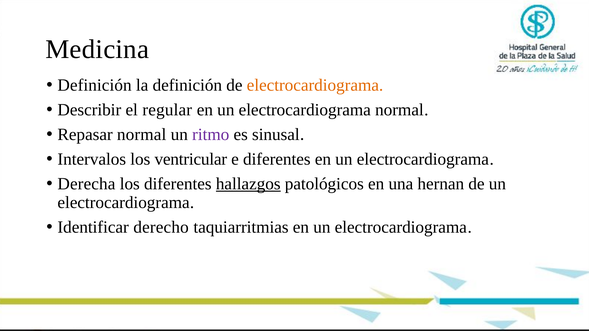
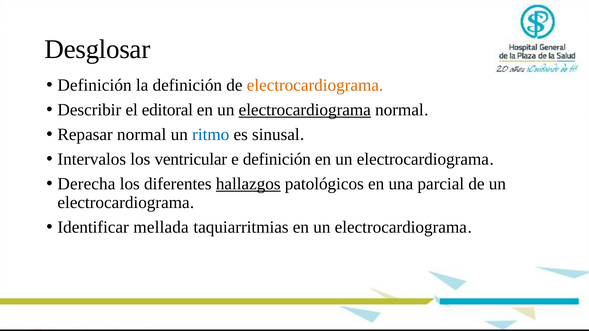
Medicina: Medicina -> Desglosar (97, 49)
regular: regular -> editoral (167, 110)
electrocardiograma underline: none -> present (305, 110)
ritmo colour: purple -> blue (211, 135)
e diferentes: diferentes -> definición (277, 159)
hernan: hernan -> parcial (441, 184)
derecho: derecho -> mellada (161, 227)
